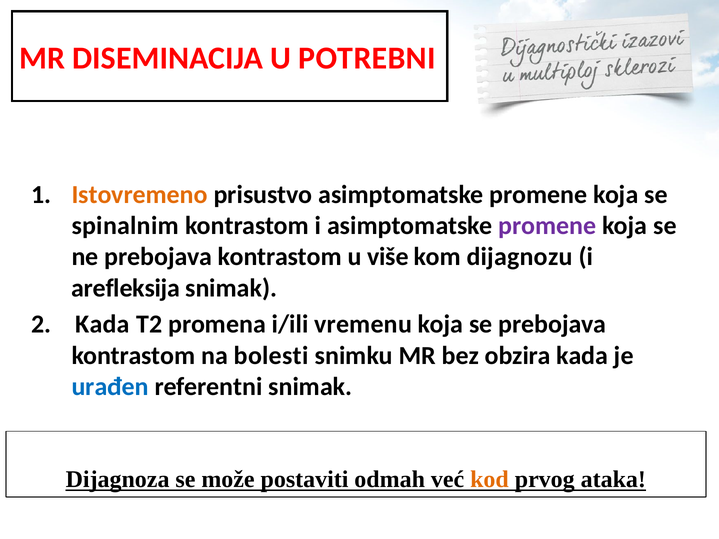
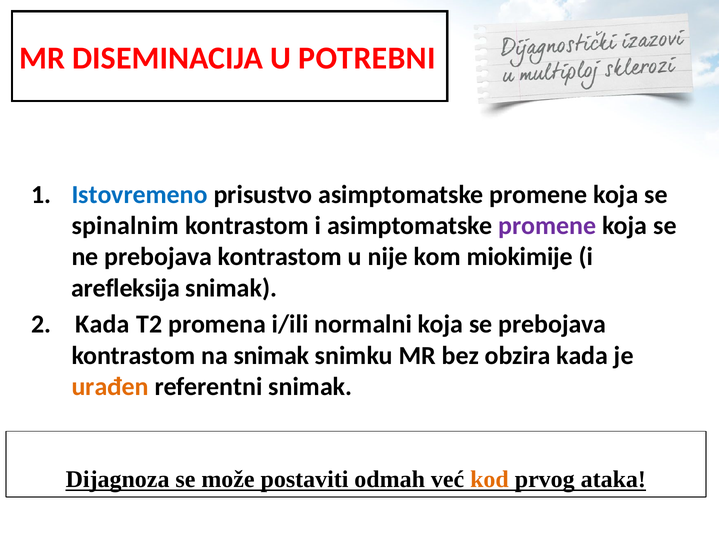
Istovremeno colour: orange -> blue (140, 195)
više: više -> nije (388, 257)
dijagnozu: dijagnozu -> miokimije (520, 257)
vremenu: vremenu -> normalni (363, 324)
na bolesti: bolesti -> snimak (271, 356)
urađen colour: blue -> orange (110, 387)
